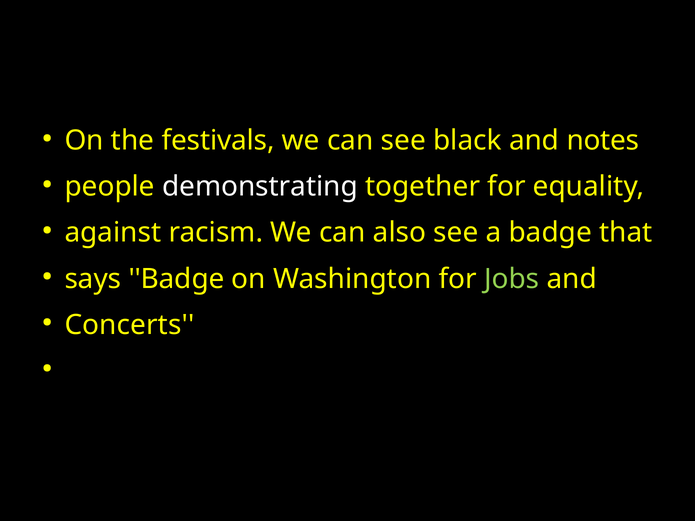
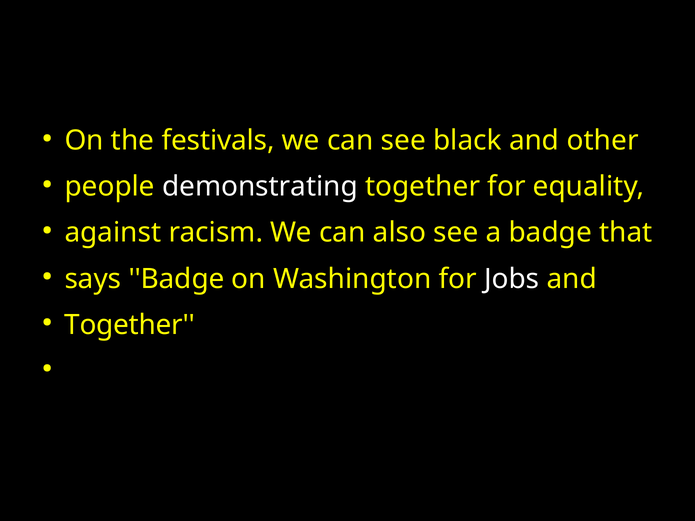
notes: notes -> other (603, 141)
Jobs colour: light green -> white (512, 279)
Concerts: Concerts -> Together (130, 325)
